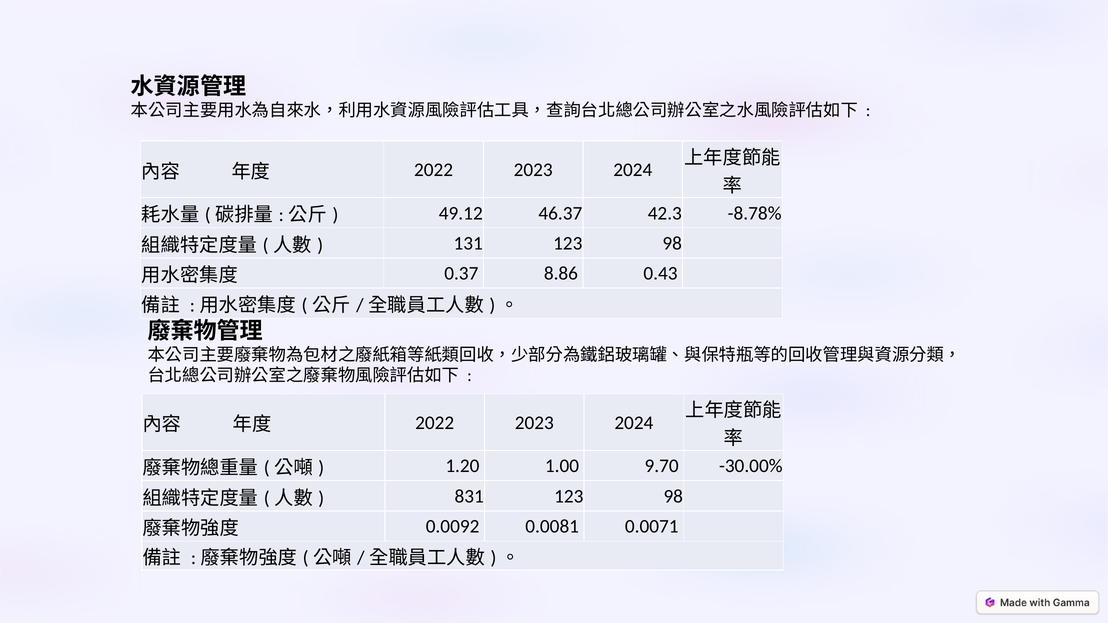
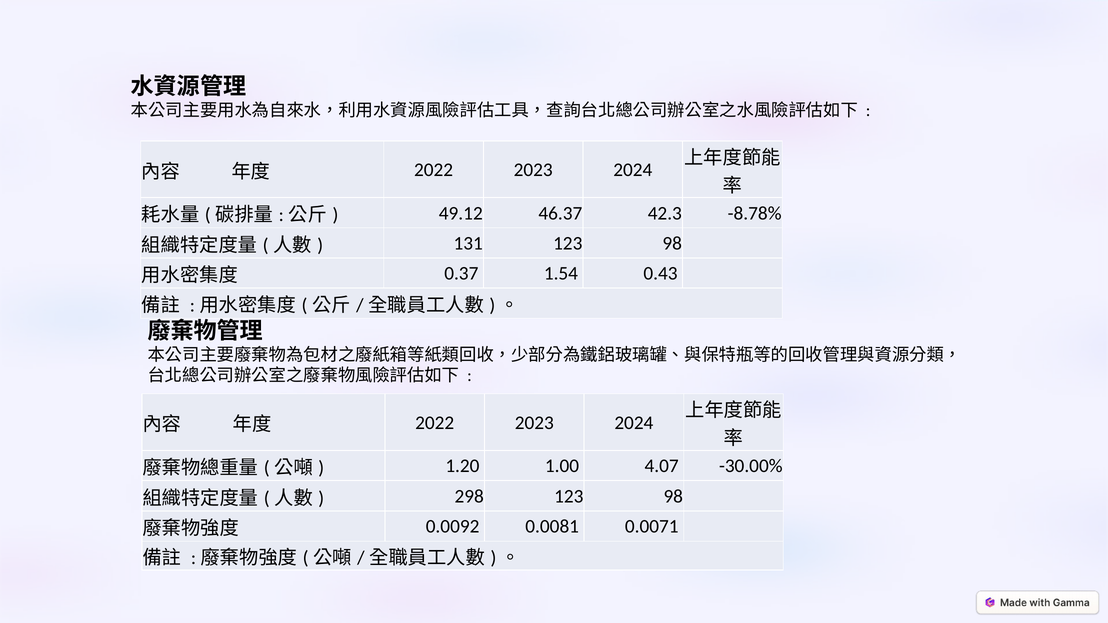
8.86: 8.86 -> 1.54 (561, 274)
9.70: 9.70 -> 4.07 (662, 466)
831: 831 -> 298 (469, 497)
